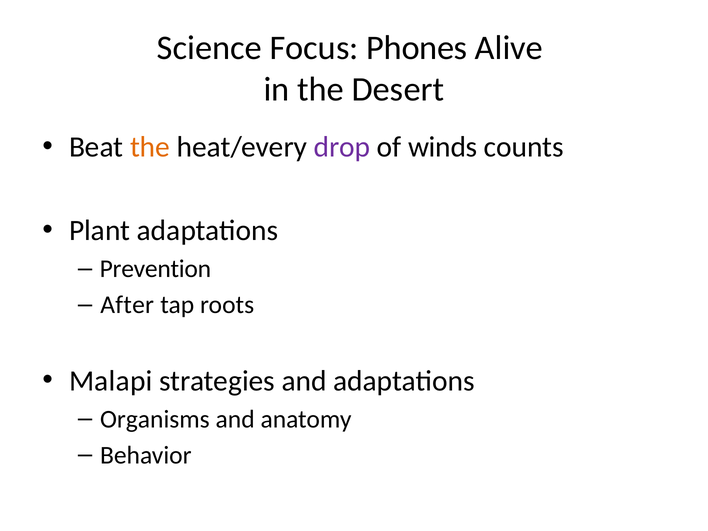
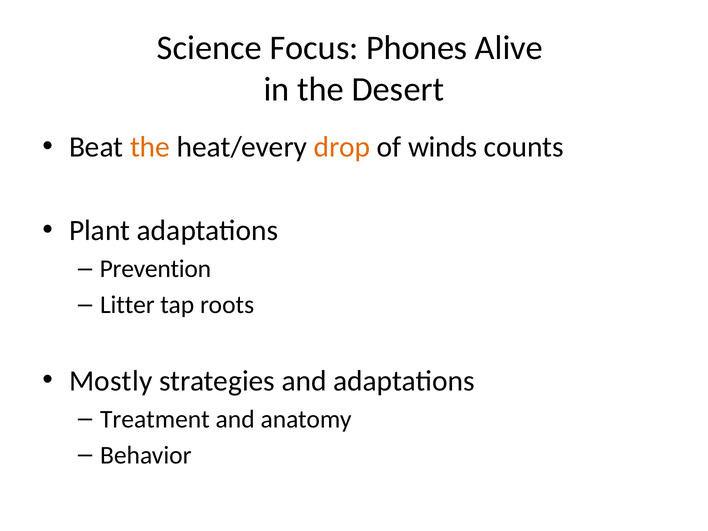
drop colour: purple -> orange (342, 147)
After: After -> Litter (127, 305)
Malapi: Malapi -> Mostly (111, 381)
Organisms: Organisms -> Treatment (155, 419)
